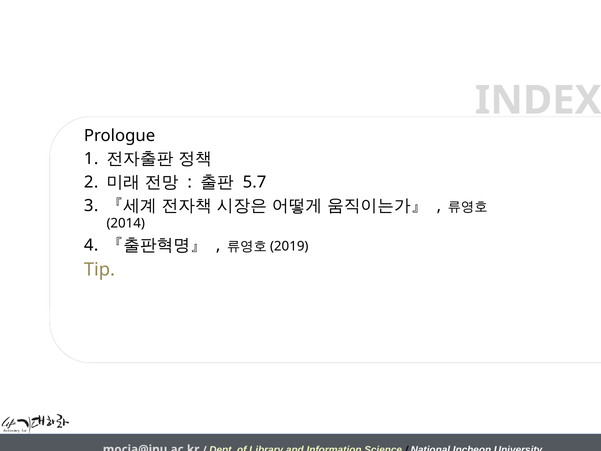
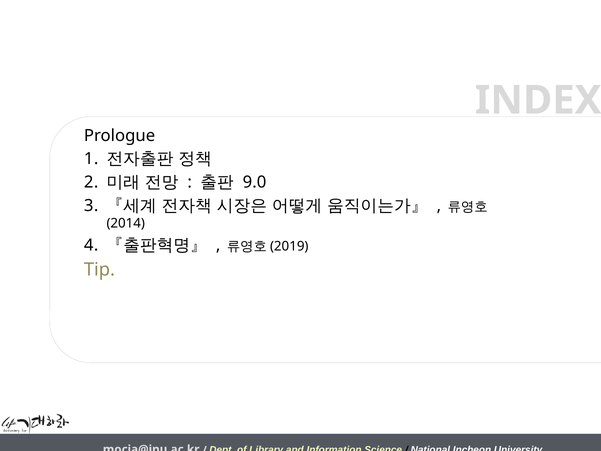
5.7: 5.7 -> 9.0 (255, 182)
